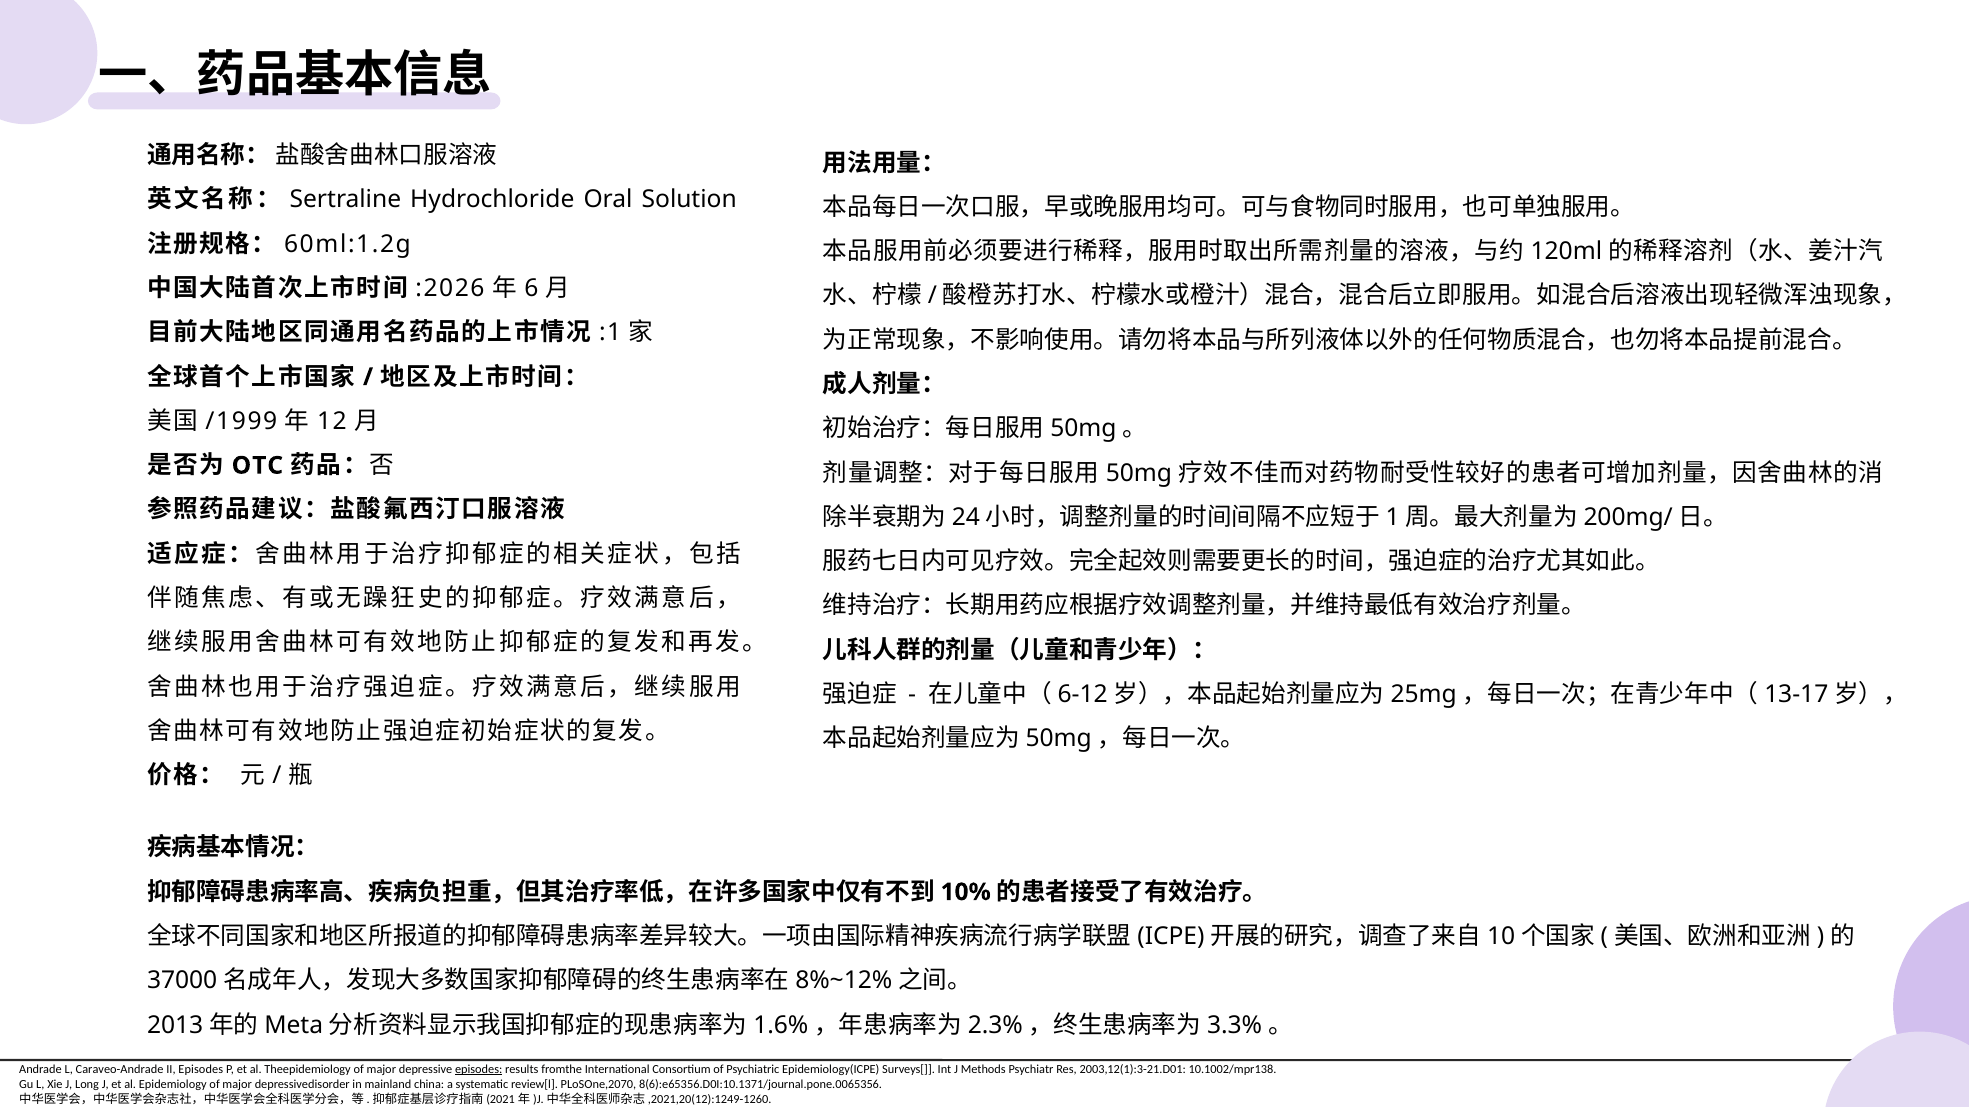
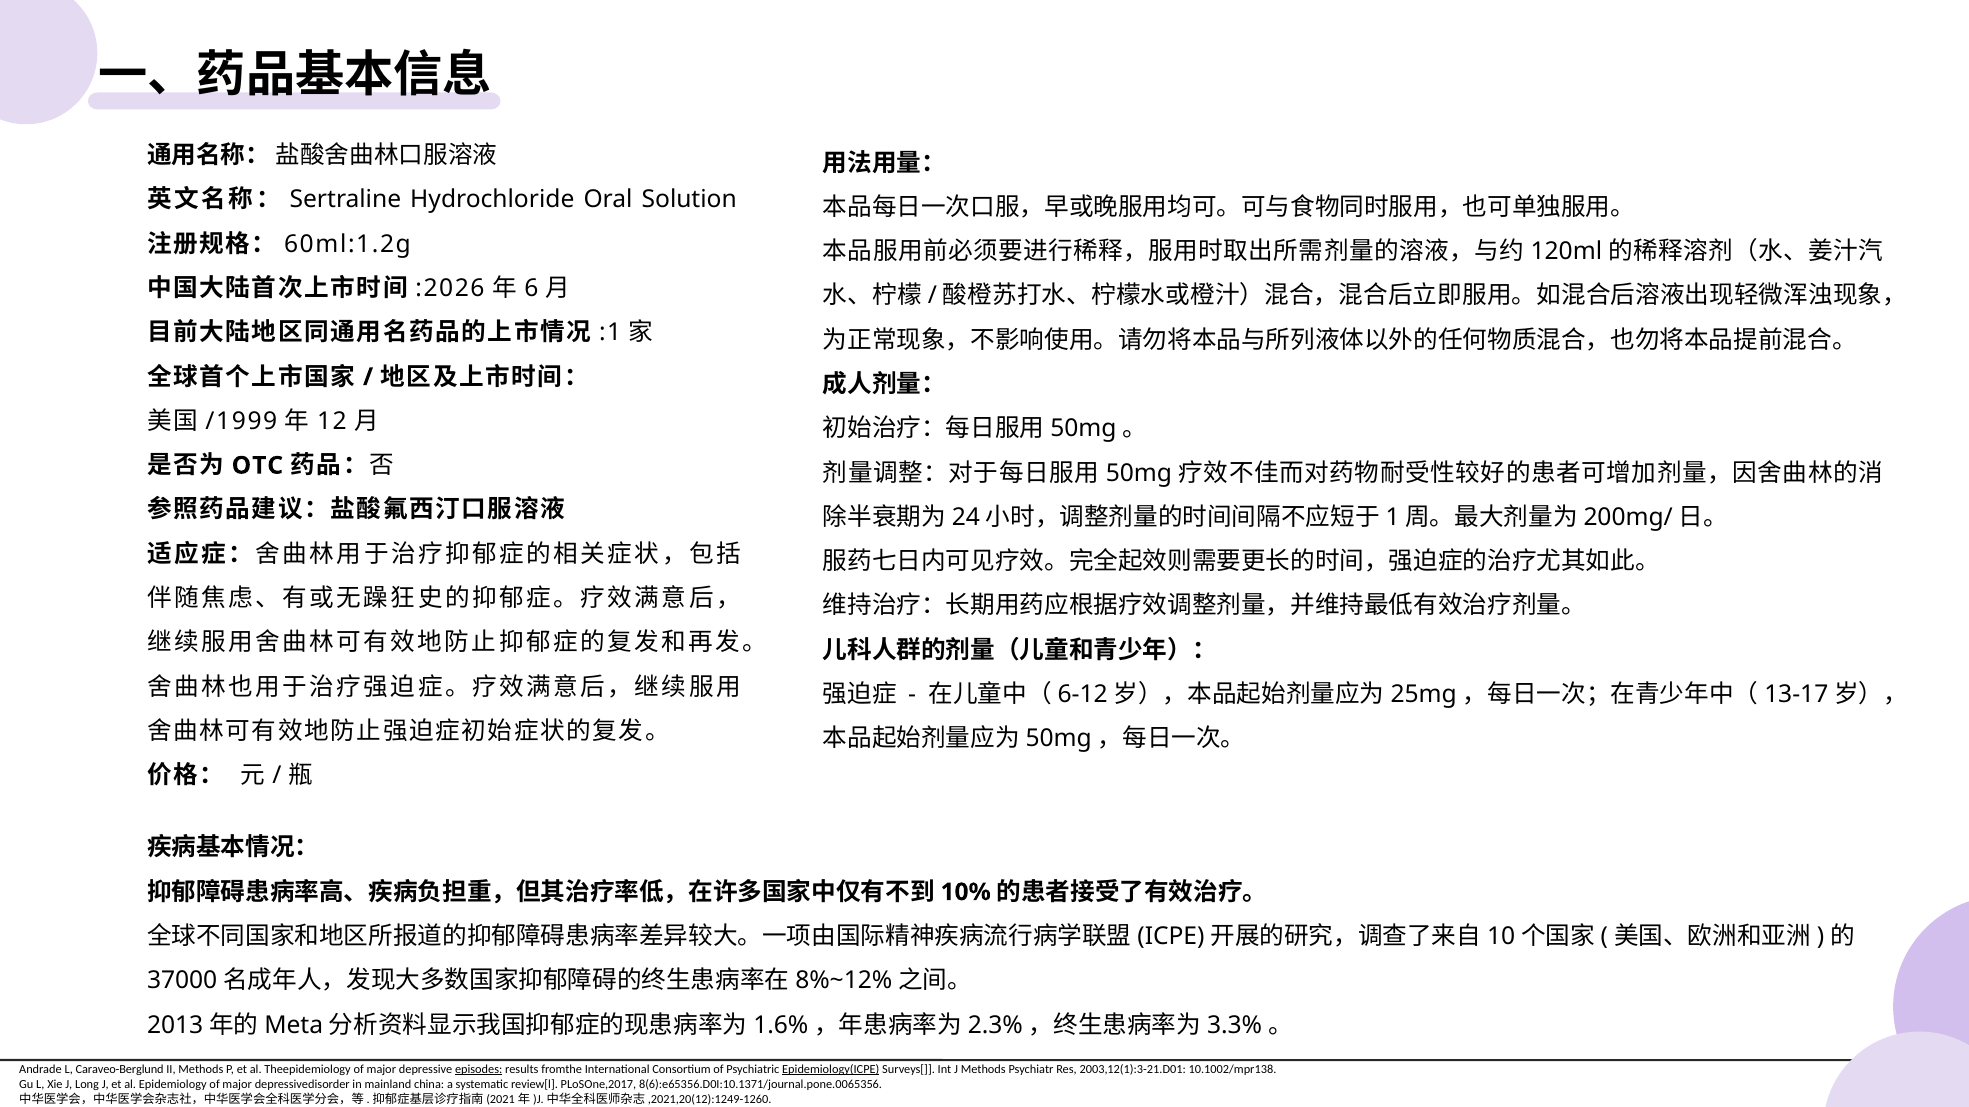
Caraveo-Andrade: Caraveo-Andrade -> Caraveo-Berglund (120, 1070)
II Episodes: Episodes -> Methods (201, 1070)
Epidemiology(ICPE underline: none -> present (831, 1070)
PLoSOne,2070: PLoSOne,2070 -> PLoSOne,2017 (598, 1085)
